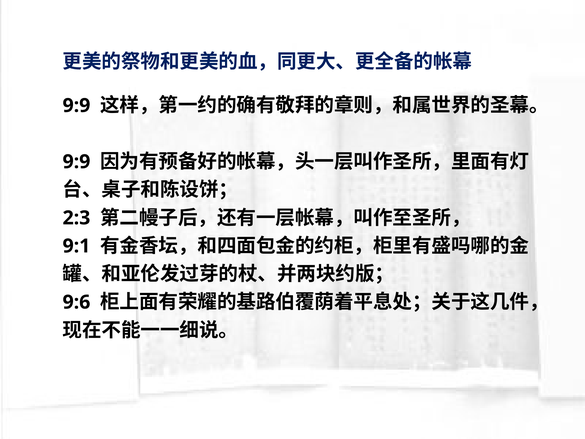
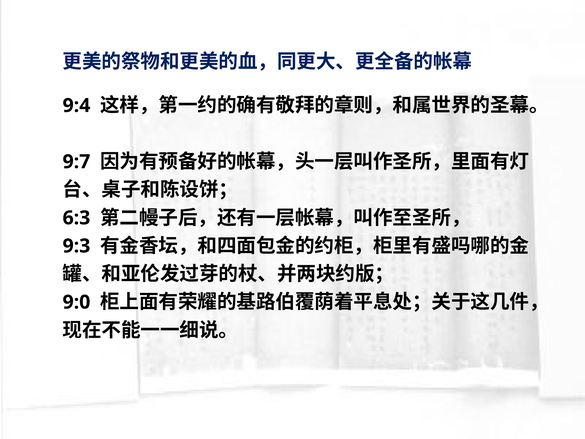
9:9: 9:9 -> 9:4 (76, 105)
9:9: 9:9 -> 9:7 (76, 162)
2:3: 2:3 -> 6:3 (76, 218)
9:1: 9:1 -> 9:3 (76, 246)
9:6: 9:6 -> 9:0 (76, 302)
